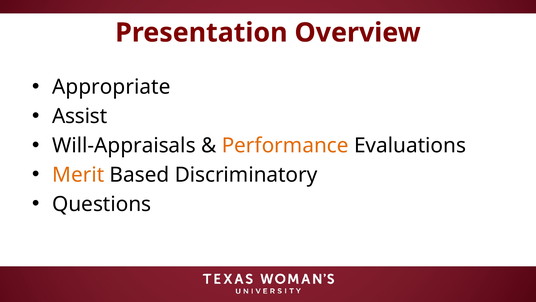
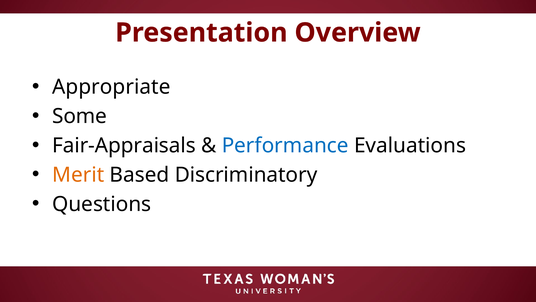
Assist: Assist -> Some (80, 116)
Will-Appraisals: Will-Appraisals -> Fair-Appraisals (124, 145)
Performance colour: orange -> blue (285, 145)
